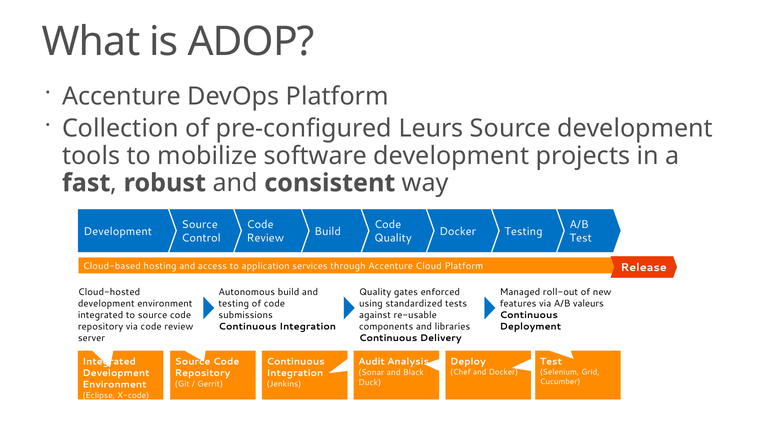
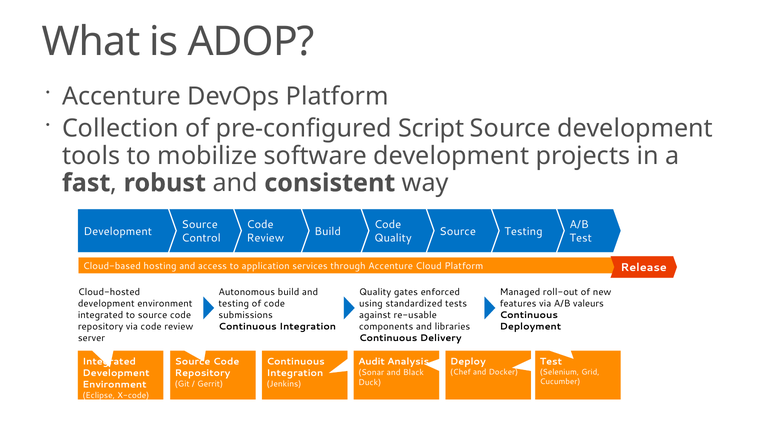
Leurs: Leurs -> Script (431, 129)
Docker: Docker -> Source (458, 231)
